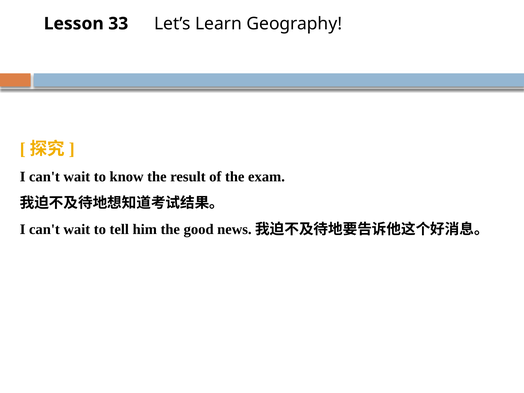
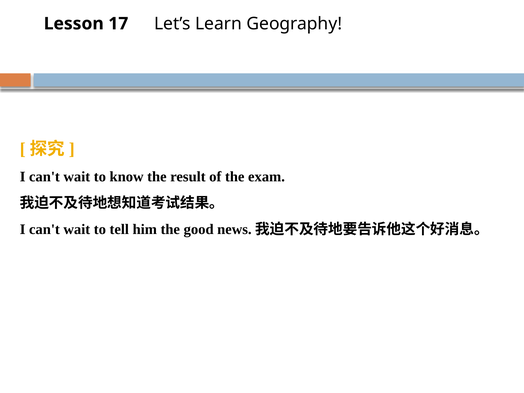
33: 33 -> 17 (118, 24)
